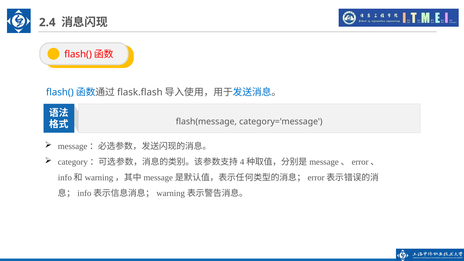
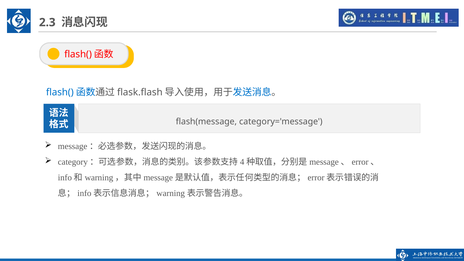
2.4: 2.4 -> 2.3 (47, 22)
